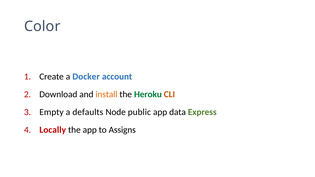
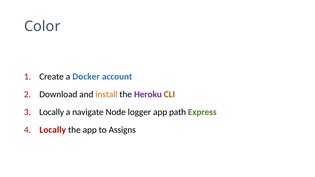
Heroku colour: green -> purple (148, 94)
Empty: Empty -> Locally (52, 112)
defaults: defaults -> navigate (88, 112)
public: public -> logger (139, 112)
data: data -> path (178, 112)
